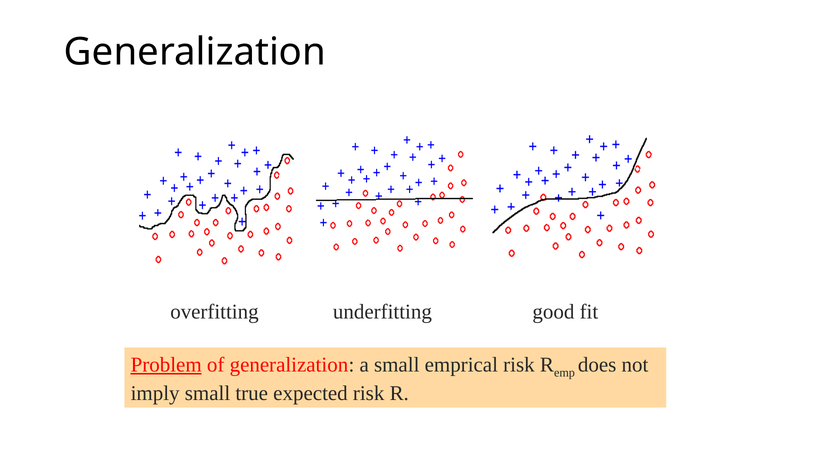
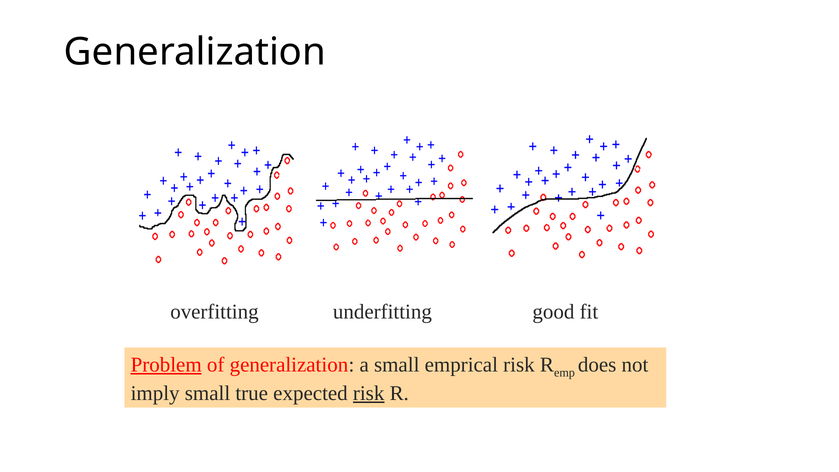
risk underline: none -> present (369, 393)
